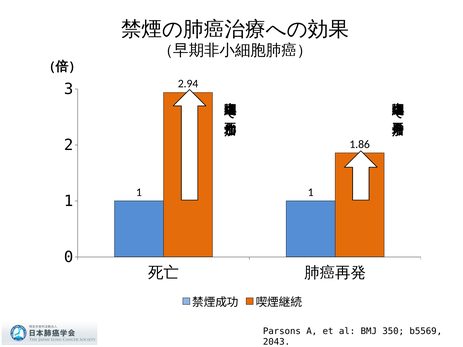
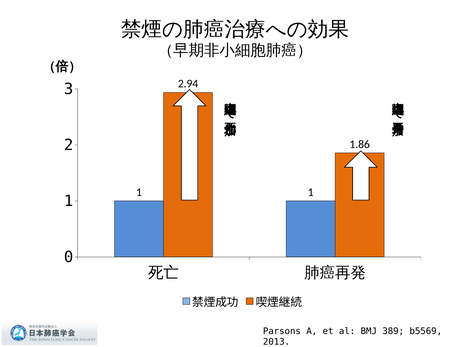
350: 350 -> 389 (393, 331)
2043: 2043 -> 2013 (276, 342)
